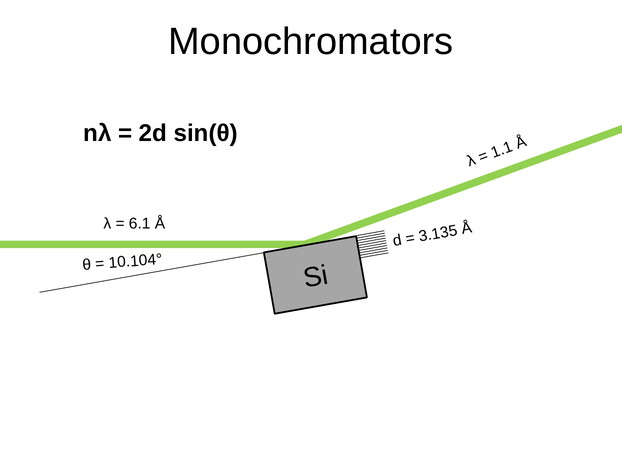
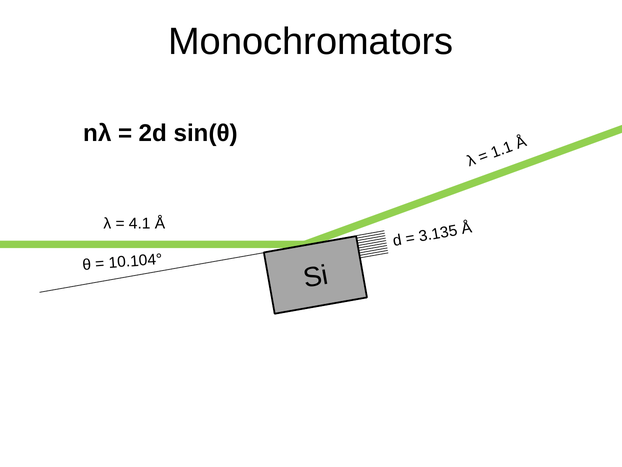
6.1: 6.1 -> 4.1 (140, 223)
